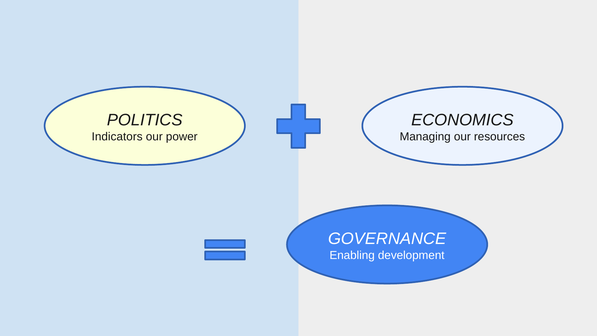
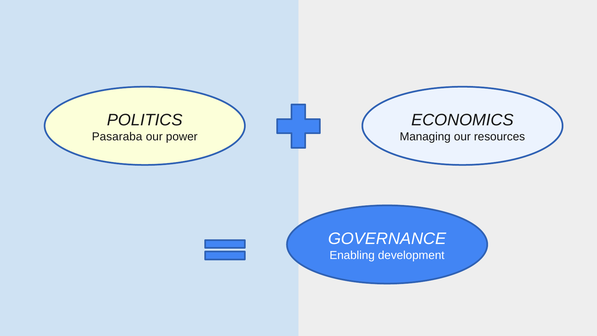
Indicators: Indicators -> Pasaraba (117, 137)
